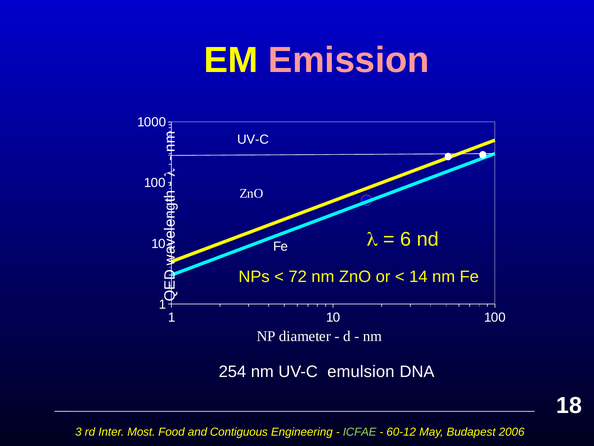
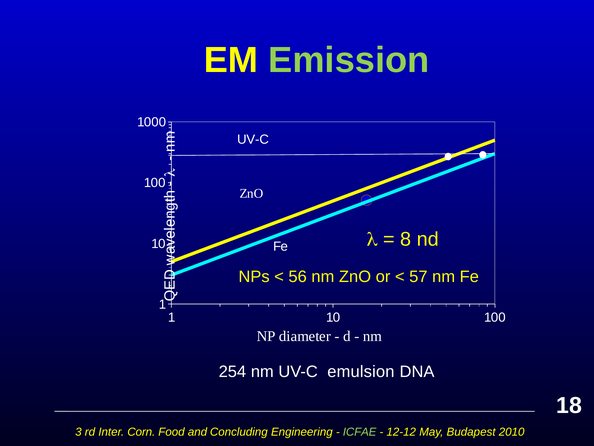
Emission colour: pink -> light green (349, 60)
6: 6 -> 8 (406, 239)
72: 72 -> 56 (298, 276)
14: 14 -> 57 (418, 276)
Most: Most -> Corn (141, 431)
Contiguous: Contiguous -> Concluding (239, 431)
60-12: 60-12 -> 12-12 (401, 431)
2006: 2006 -> 2010 (512, 431)
